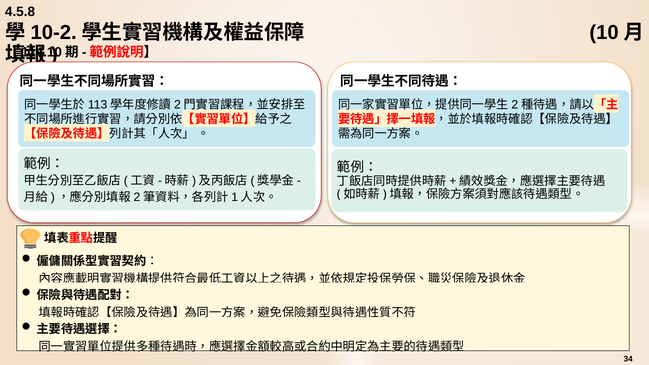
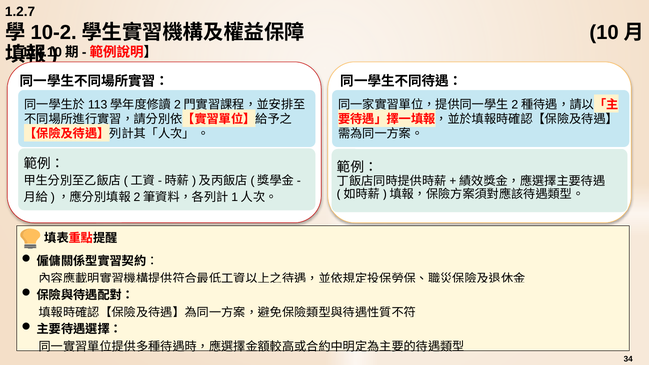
4.5.8: 4.5.8 -> 1.2.7 (20, 12)
